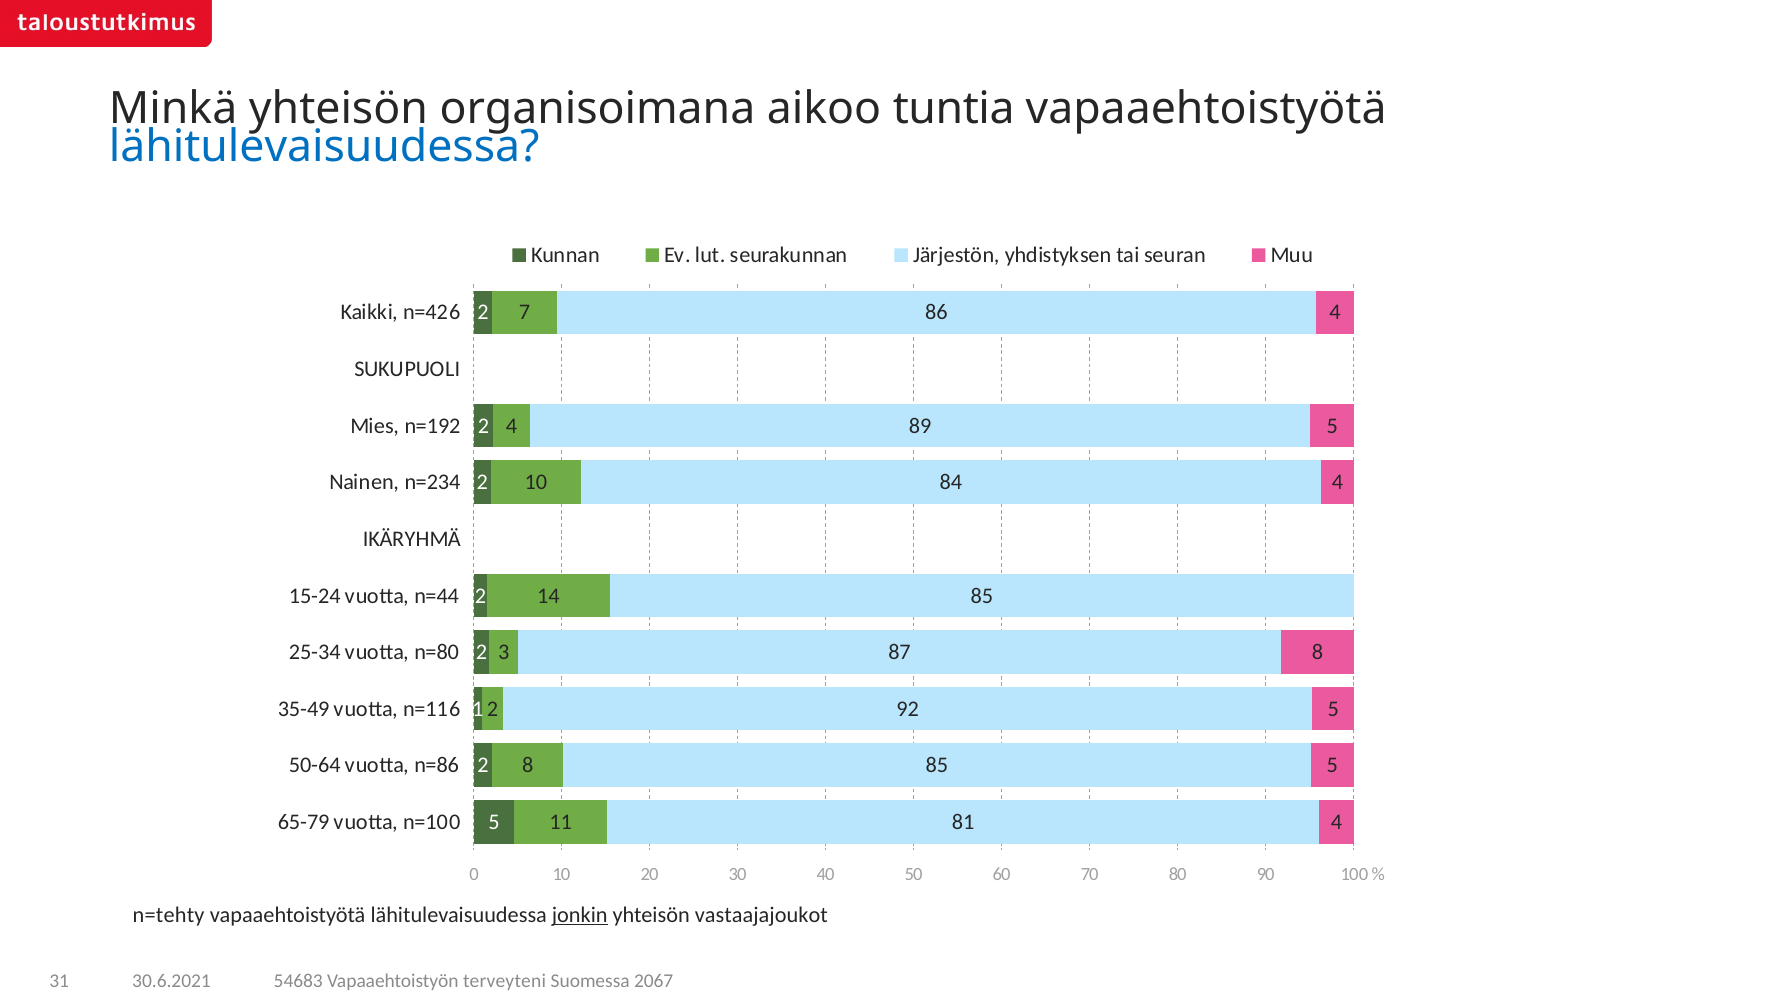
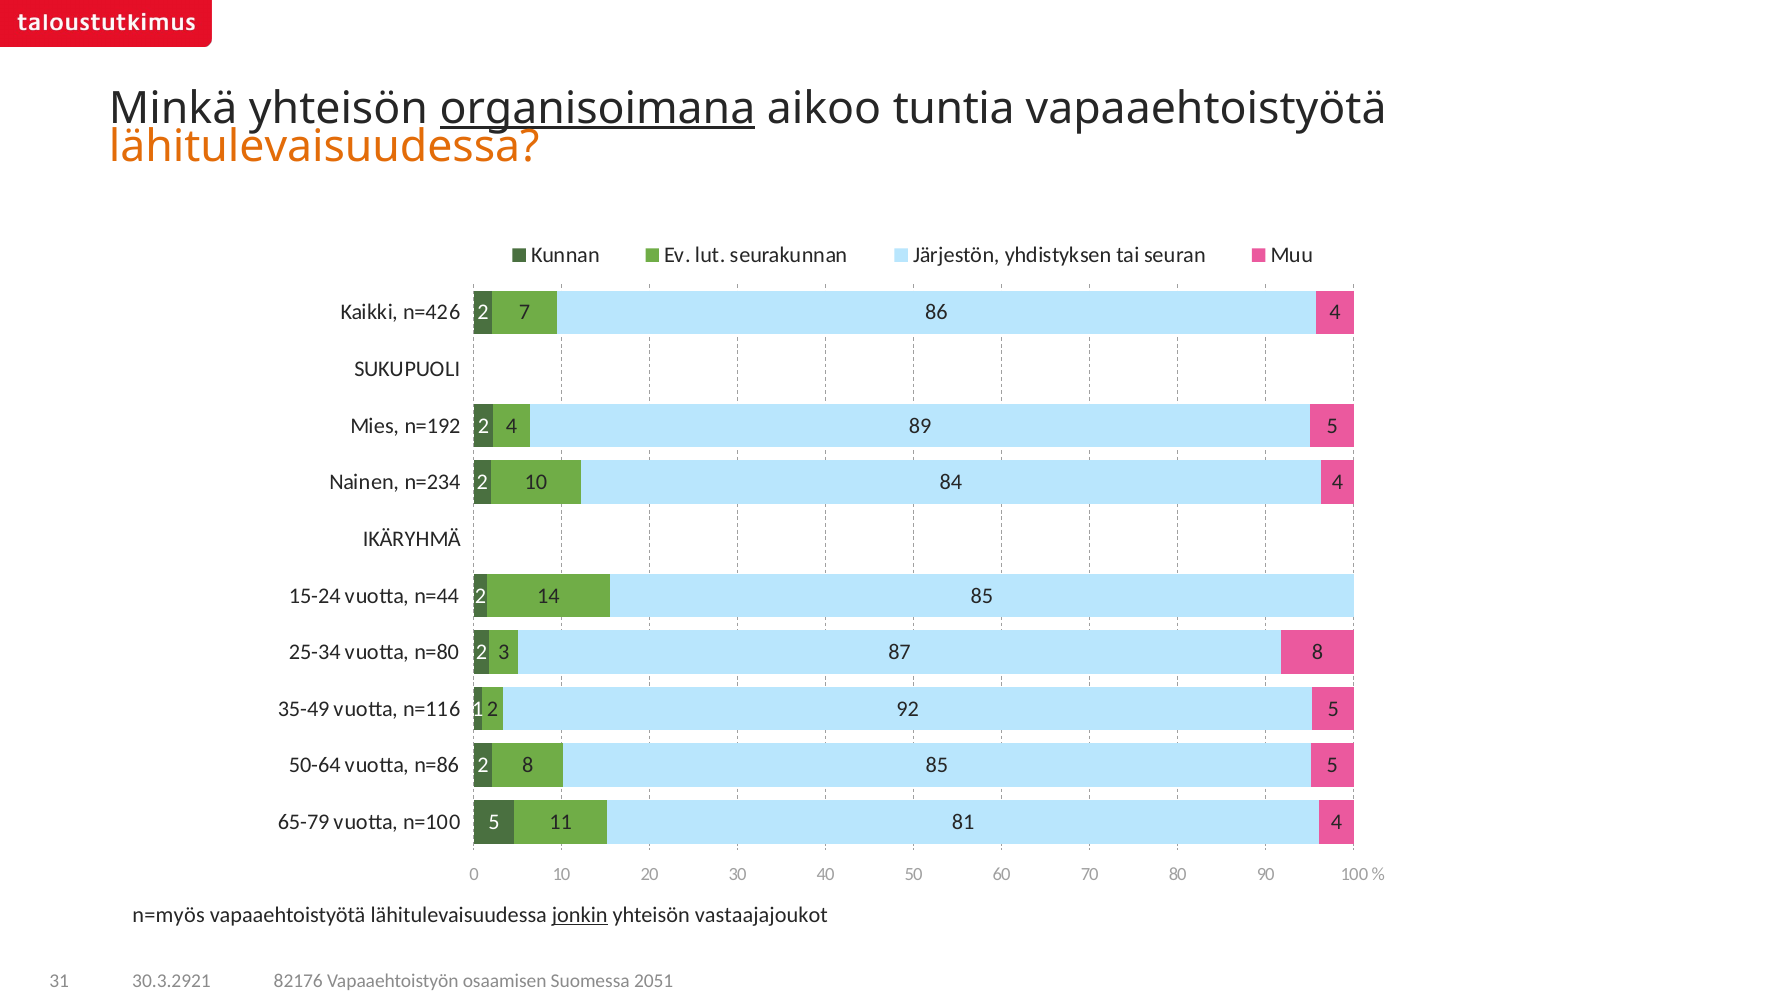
organisoimana underline: none -> present (597, 108)
lähitulevaisuudessa colour: blue -> orange (324, 147)
n=tehty: n=tehty -> n=myös (169, 915)
30.6.2021: 30.6.2021 -> 30.3.2921 (172, 981)
54683: 54683 -> 82176 (298, 981)
terveyteni: terveyteni -> osaamisen (505, 981)
2067: 2067 -> 2051 (654, 981)
